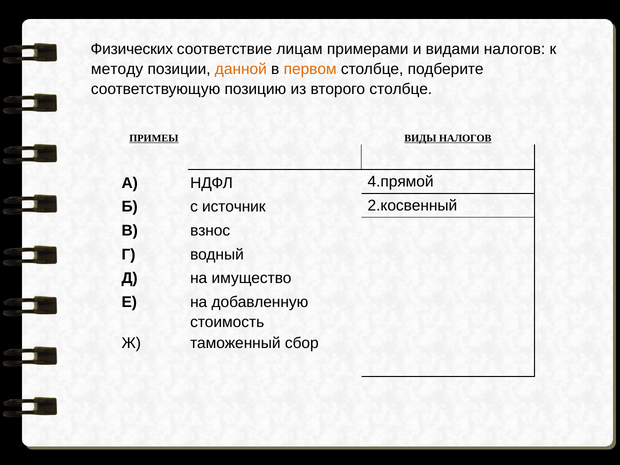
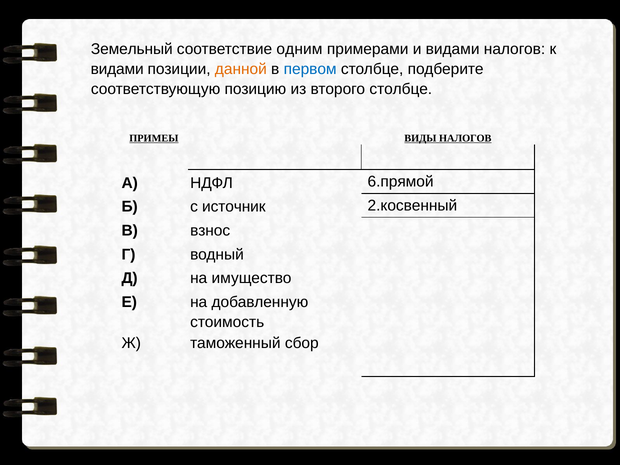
Физических: Физических -> Земельный (132, 49)
лицам: лицам -> одним (299, 49)
методу: методу -> видами (117, 69)
первом colour: orange -> blue (310, 69)
4.прямой: 4.прямой -> 6.прямой (401, 182)
